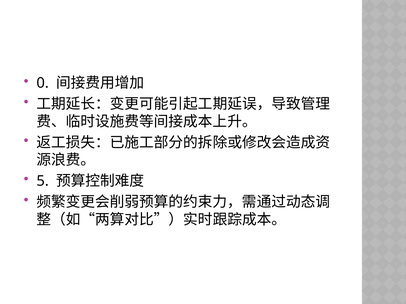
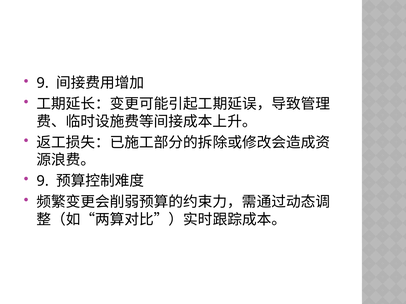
0: 0 -> 9 (43, 83)
5: 5 -> 9 (43, 181)
